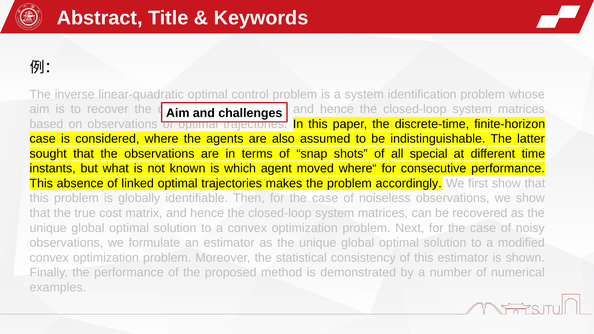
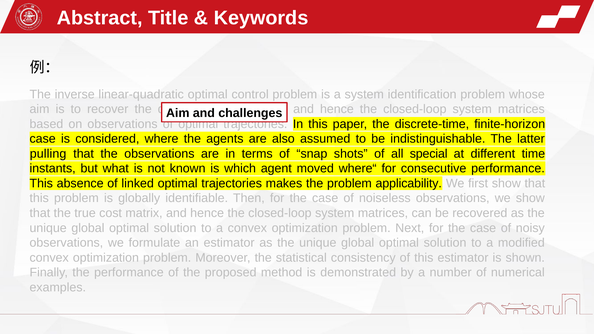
sought: sought -> pulling (48, 154)
accordingly: accordingly -> applicability (409, 183)
